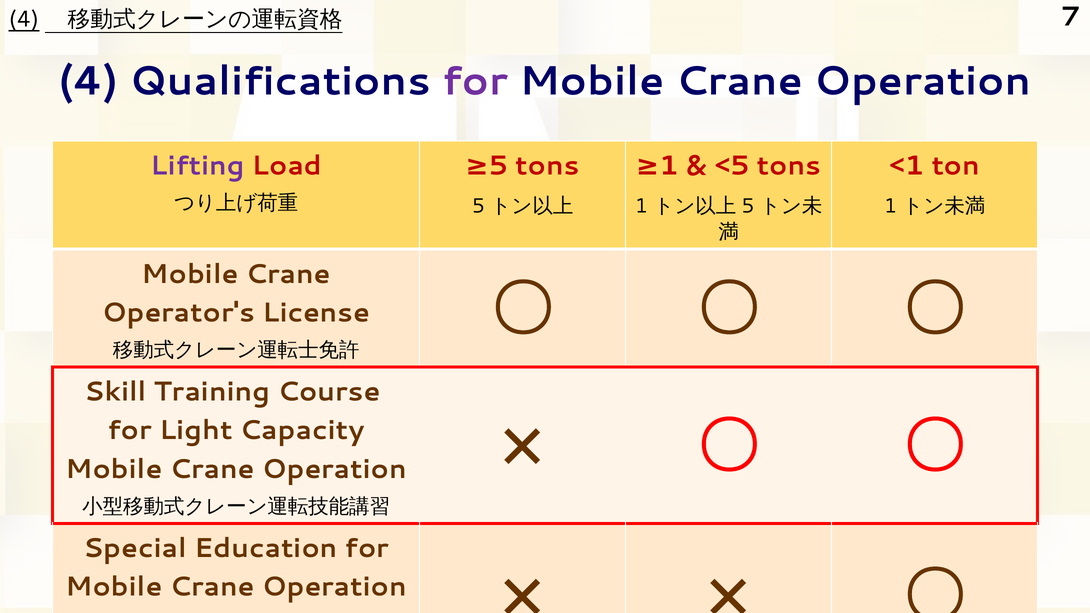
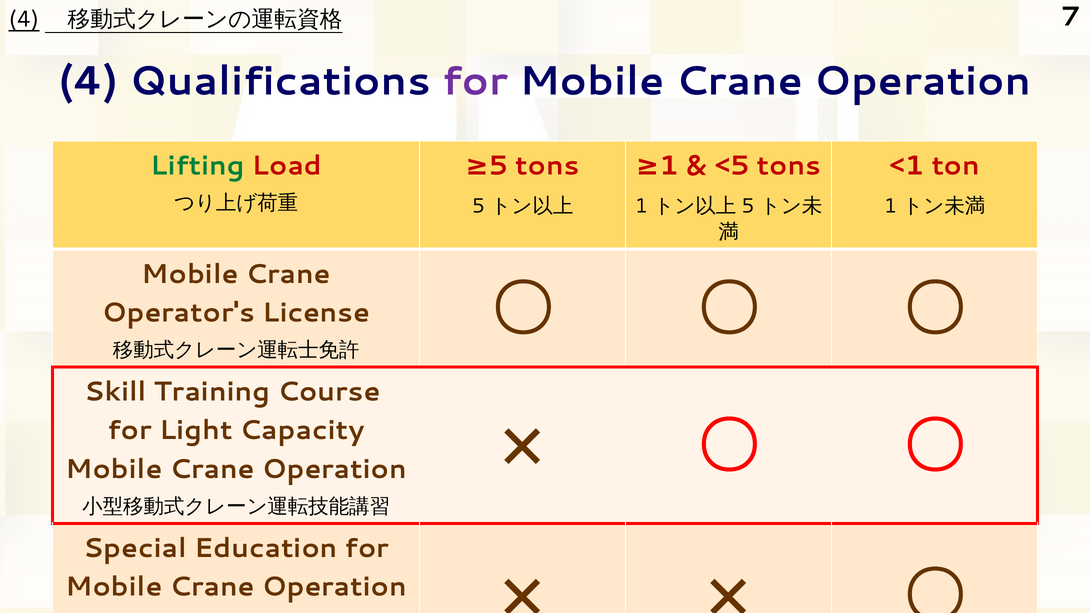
Lifting colour: purple -> green (197, 166)
